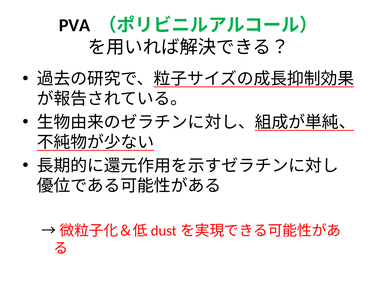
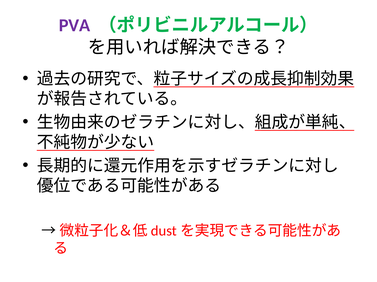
PVA colour: black -> purple (75, 25)
